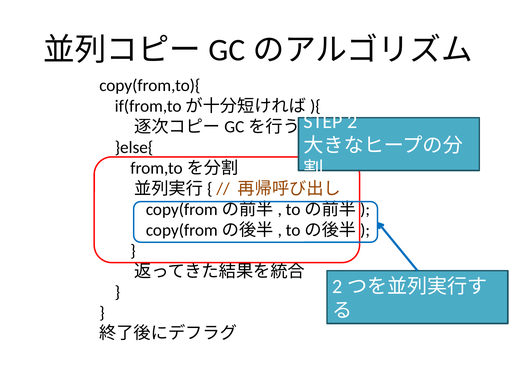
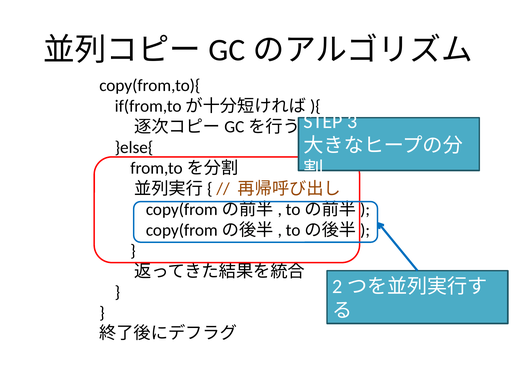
2: 2 -> 3 (352, 121)
